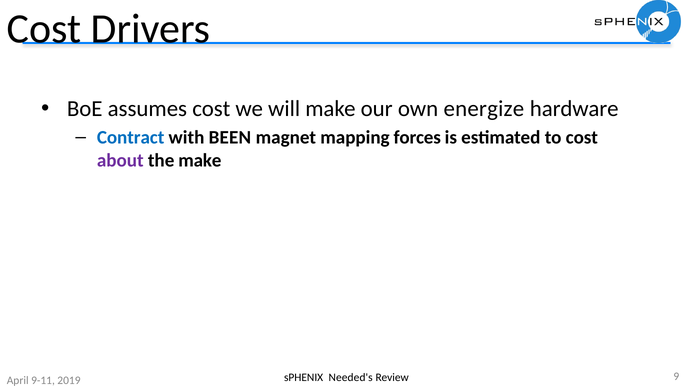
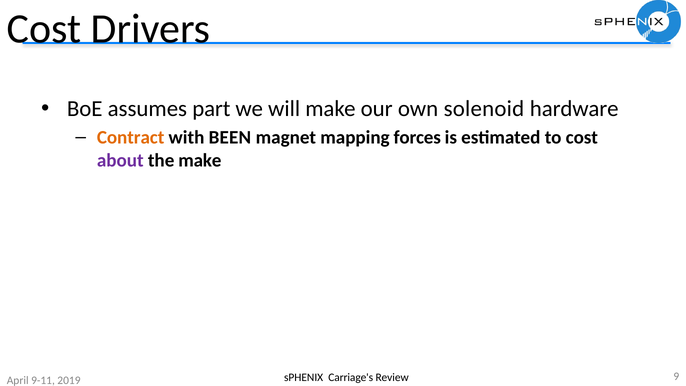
assumes cost: cost -> part (211, 109)
energize: energize -> solenoid (484, 109)
Contract colour: blue -> orange (131, 137)
Needed's: Needed's -> Carriage's (351, 377)
